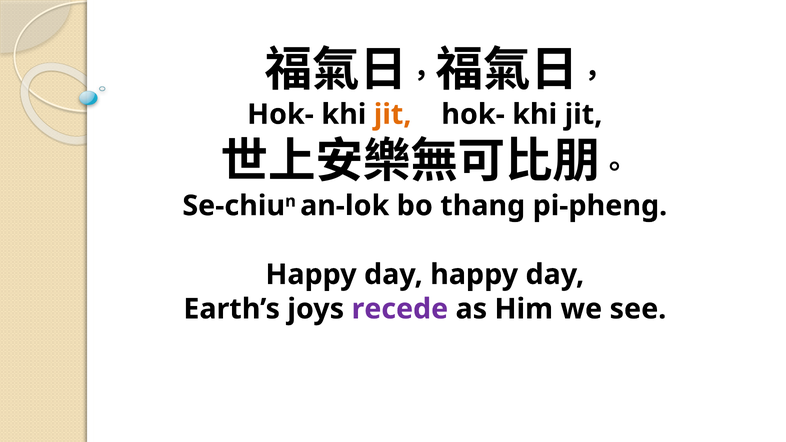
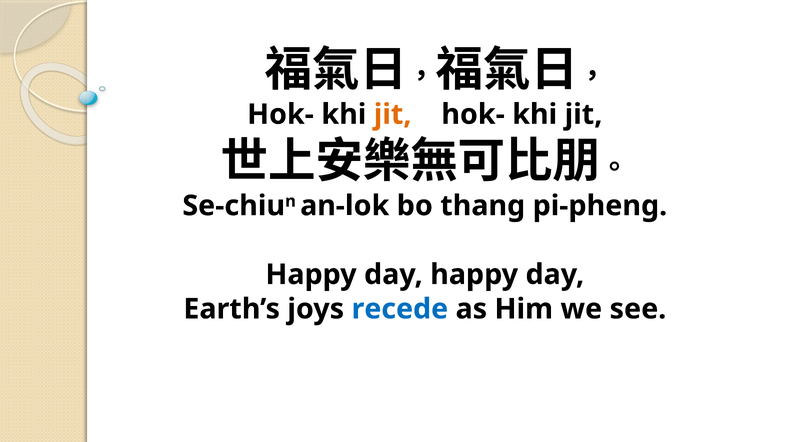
recede colour: purple -> blue (400, 309)
